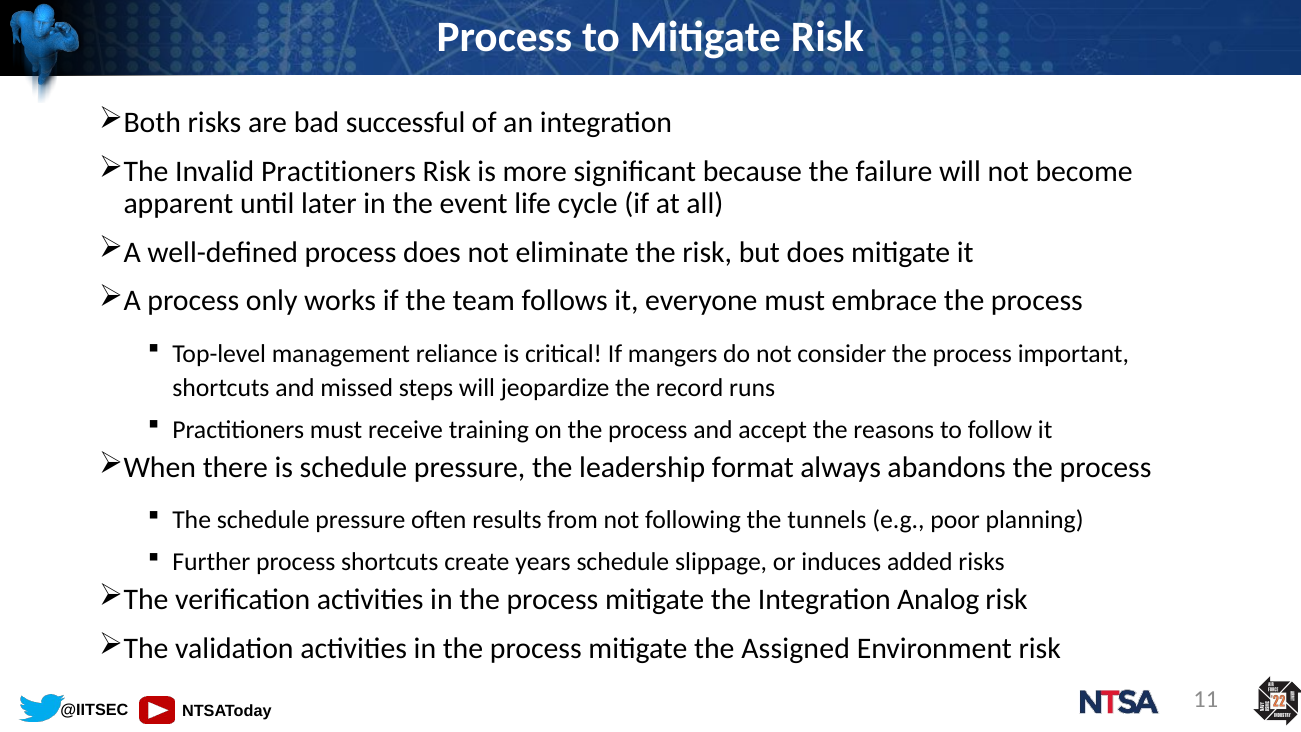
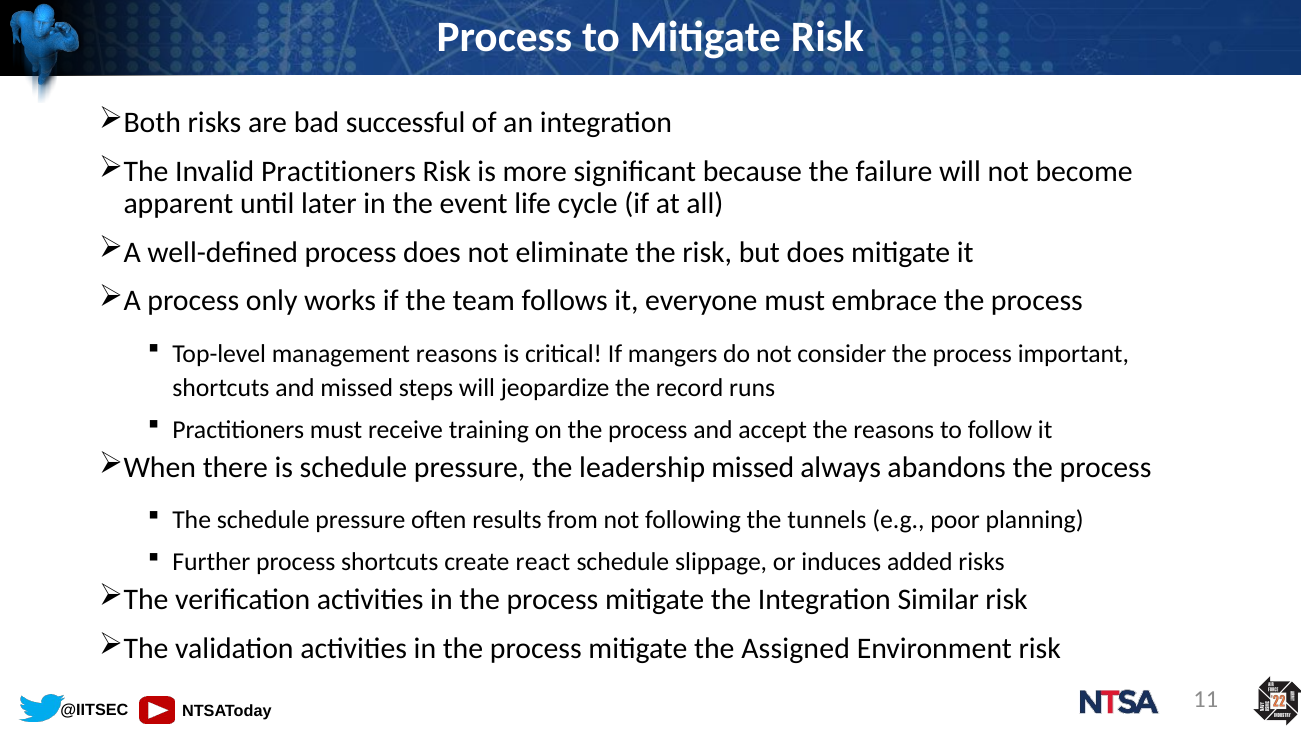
management reliance: reliance -> reasons (457, 353)
leadership format: format -> missed (753, 467)
years: years -> react (543, 562)
Analog: Analog -> Similar (938, 600)
